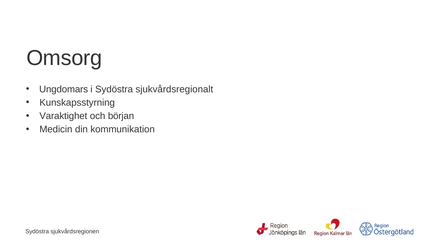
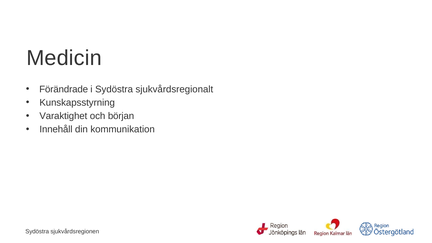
Omsorg: Omsorg -> Medicin (64, 58)
Ungdomars: Ungdomars -> Förändrade (64, 89)
Medicin: Medicin -> Innehåll (56, 129)
